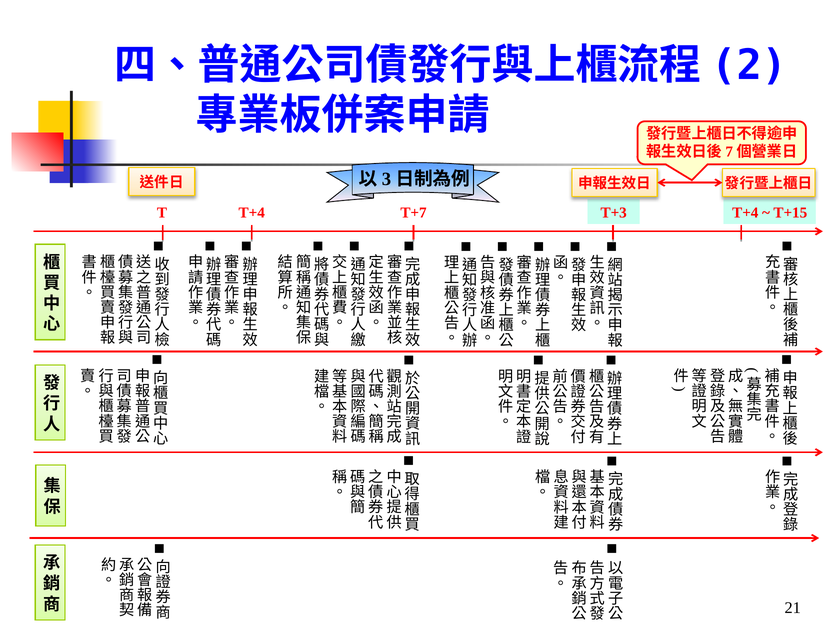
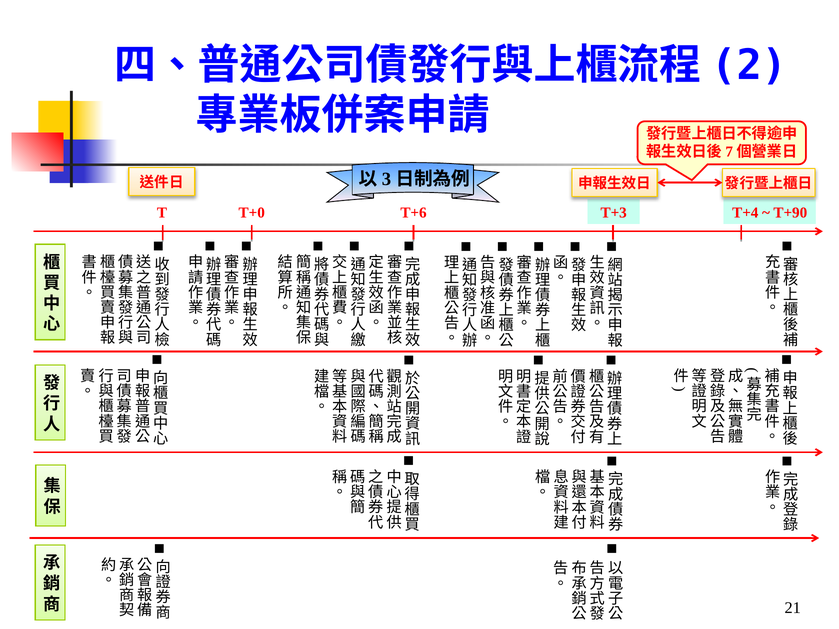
T T+4: T+4 -> T+0 (252, 213)
T+7: T+7 -> T+6 (414, 213)
T+15: T+15 -> T+90 (790, 213)
